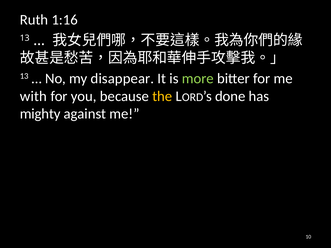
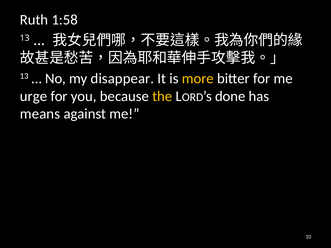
1:16: 1:16 -> 1:58 (65, 20)
more colour: light green -> yellow (198, 79)
with: with -> urge (33, 96)
mighty: mighty -> means (40, 114)
